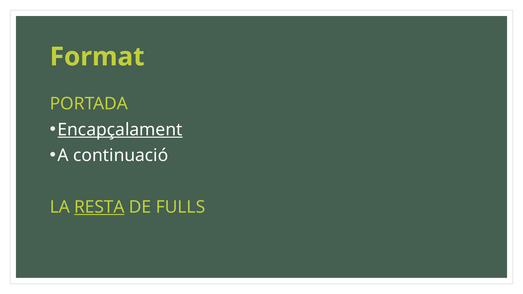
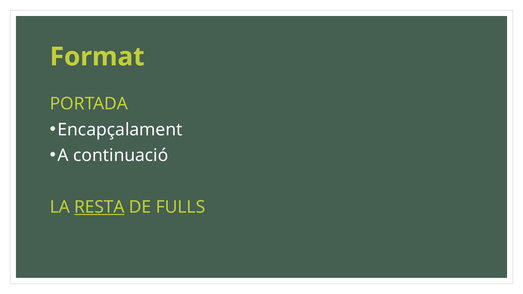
Encapçalament underline: present -> none (120, 130)
